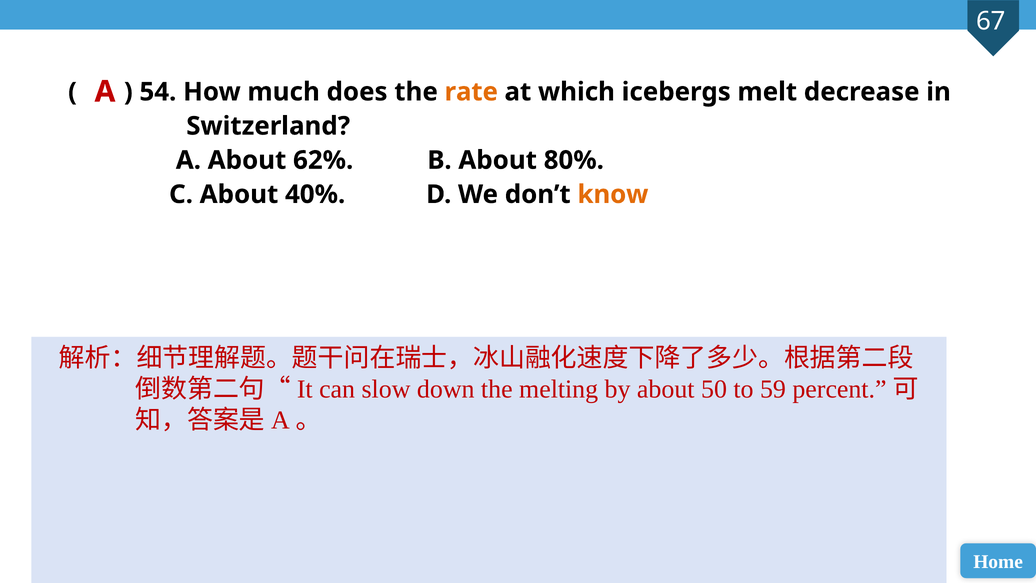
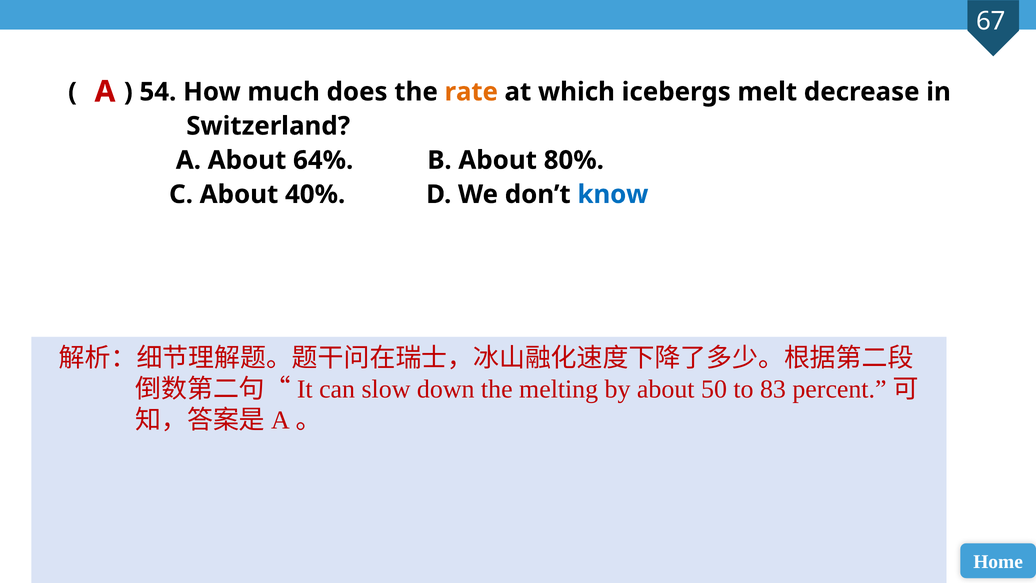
62%: 62% -> 64% (323, 160)
know colour: orange -> blue (613, 194)
59: 59 -> 83 (773, 389)
